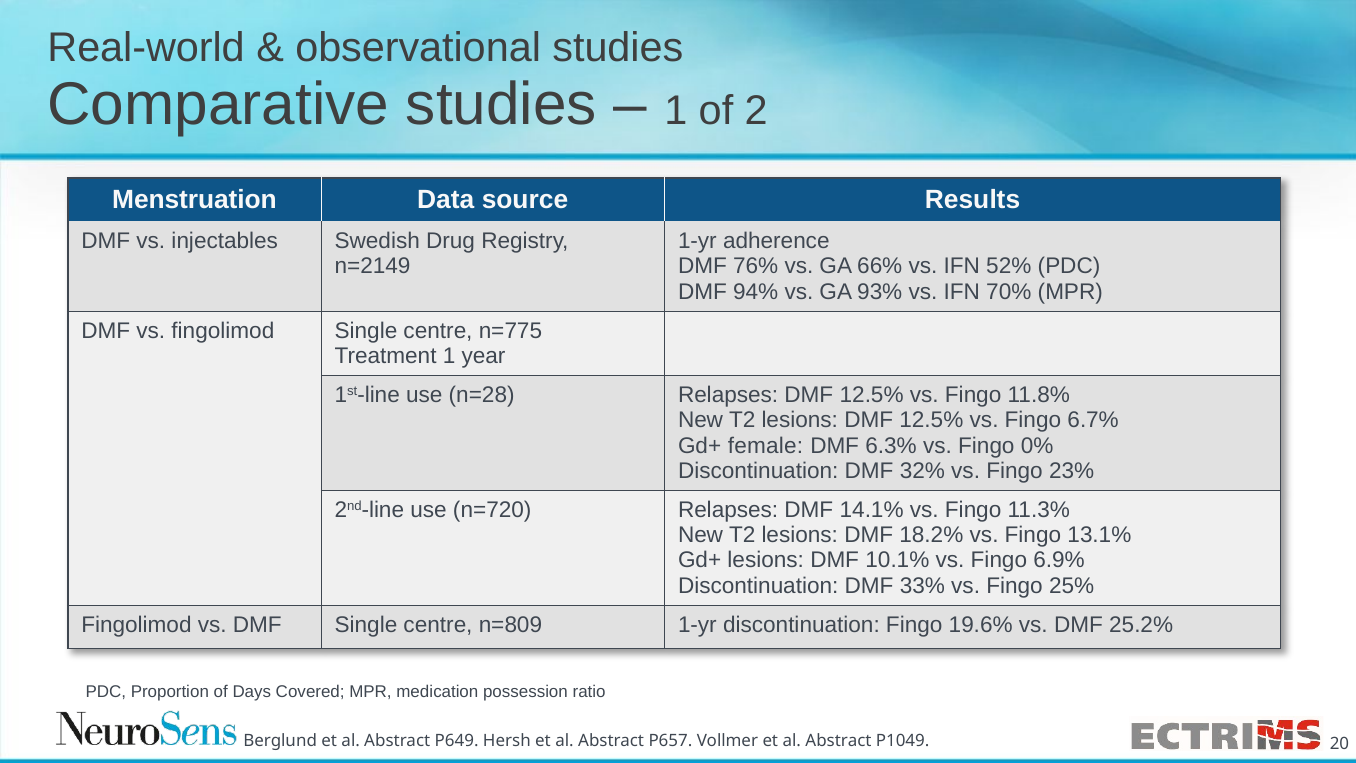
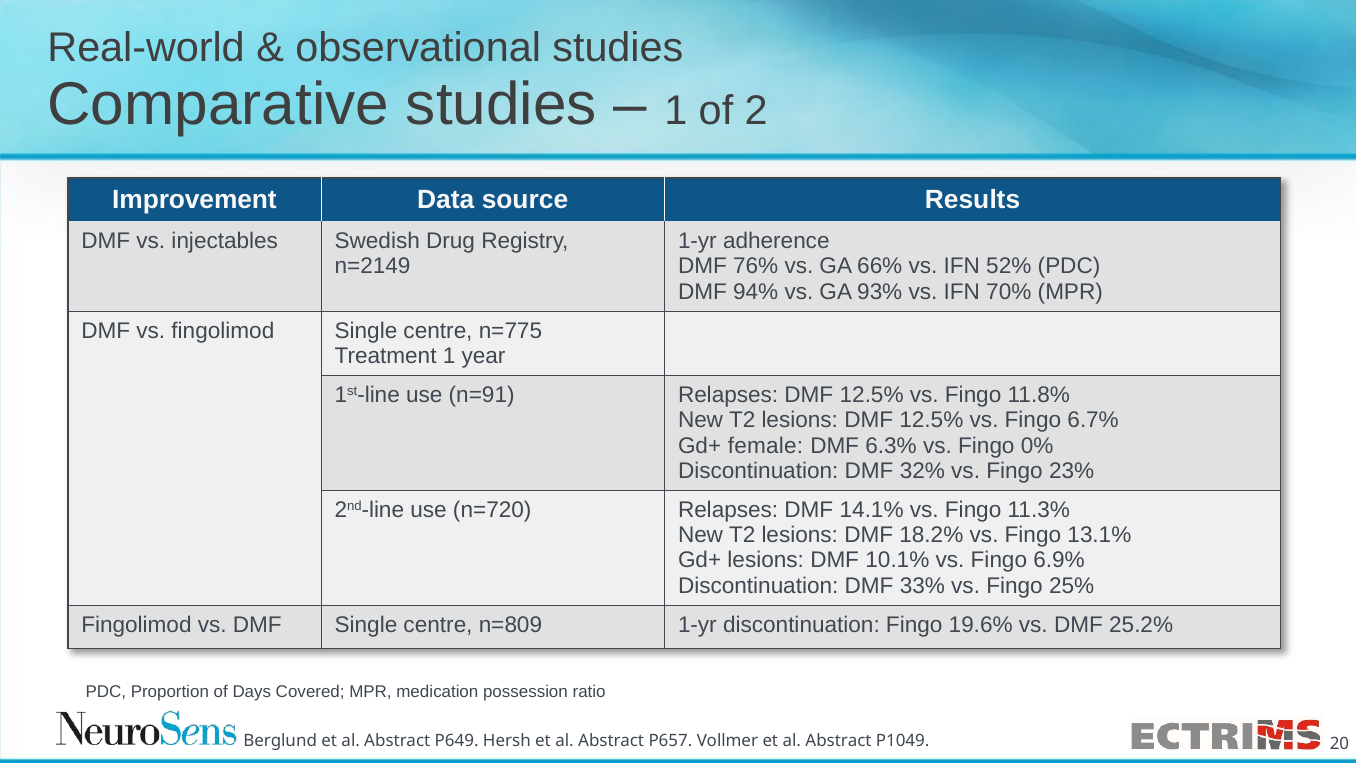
Menstruation: Menstruation -> Improvement (194, 200)
n=28: n=28 -> n=91 (482, 395)
